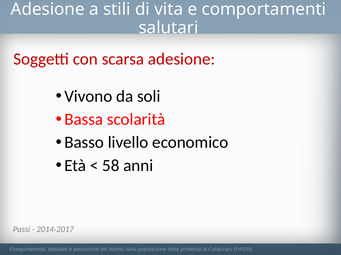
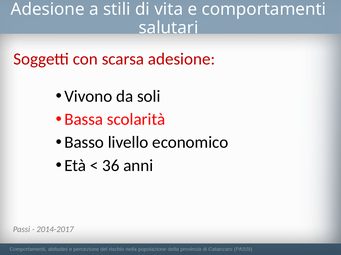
58: 58 -> 36 (111, 166)
